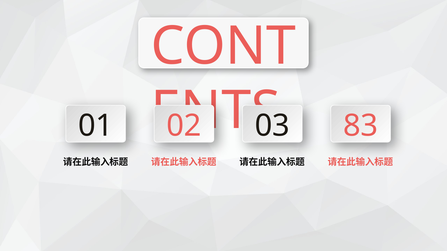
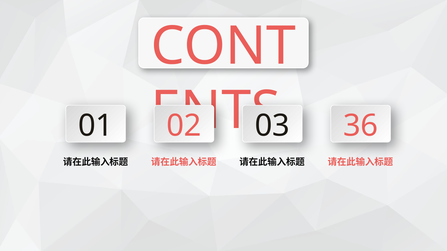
83: 83 -> 36 (361, 126)
